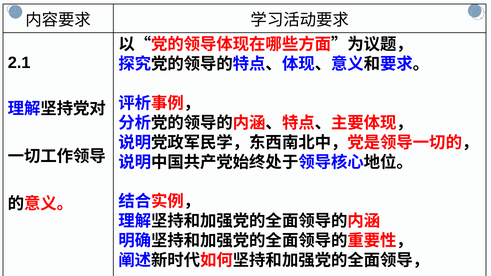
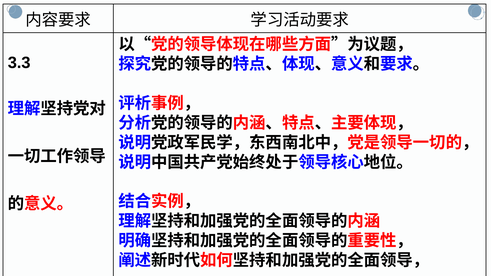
2.1: 2.1 -> 3.3 (19, 63)
